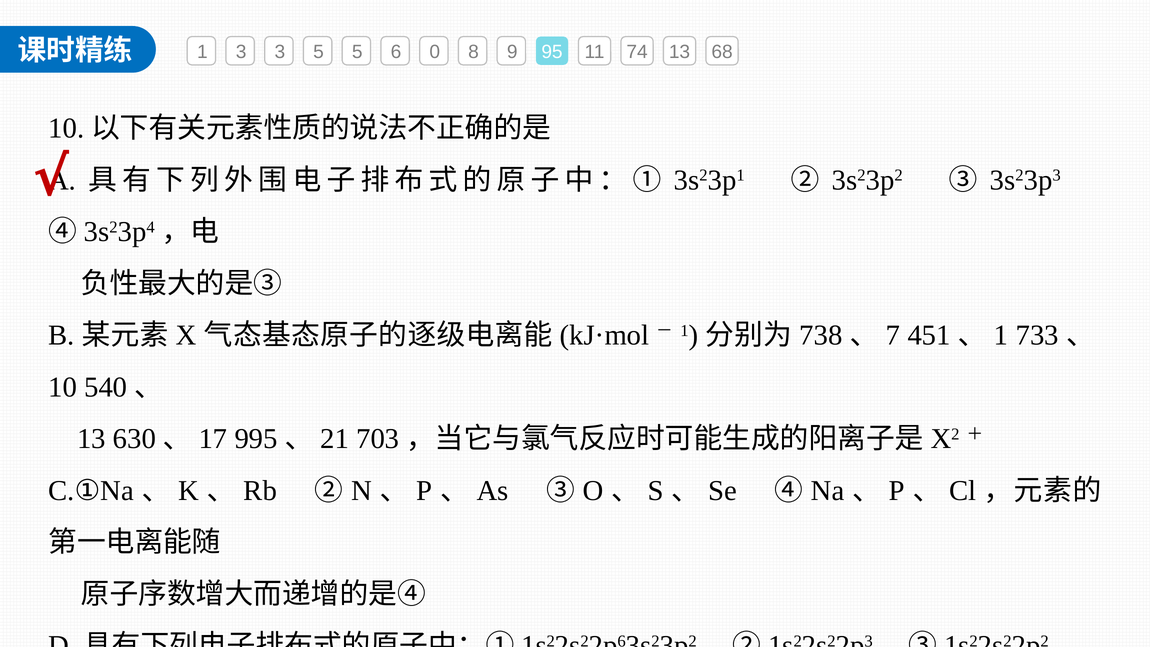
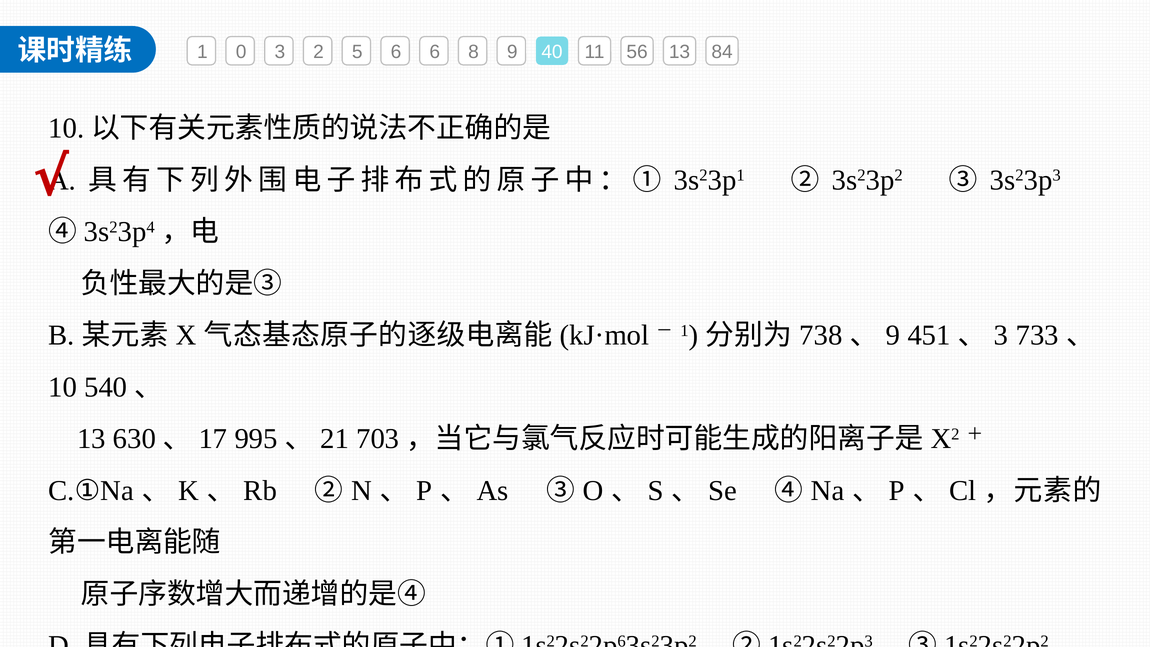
1 3: 3 -> 0 (241, 52)
3 5: 5 -> 2 (319, 52)
6 0: 0 -> 6 (435, 52)
95: 95 -> 40 (552, 52)
74: 74 -> 56 (637, 52)
68: 68 -> 84 (722, 52)
7: 7 -> 9 (893, 335)
1: 1 -> 3 (1001, 335)
